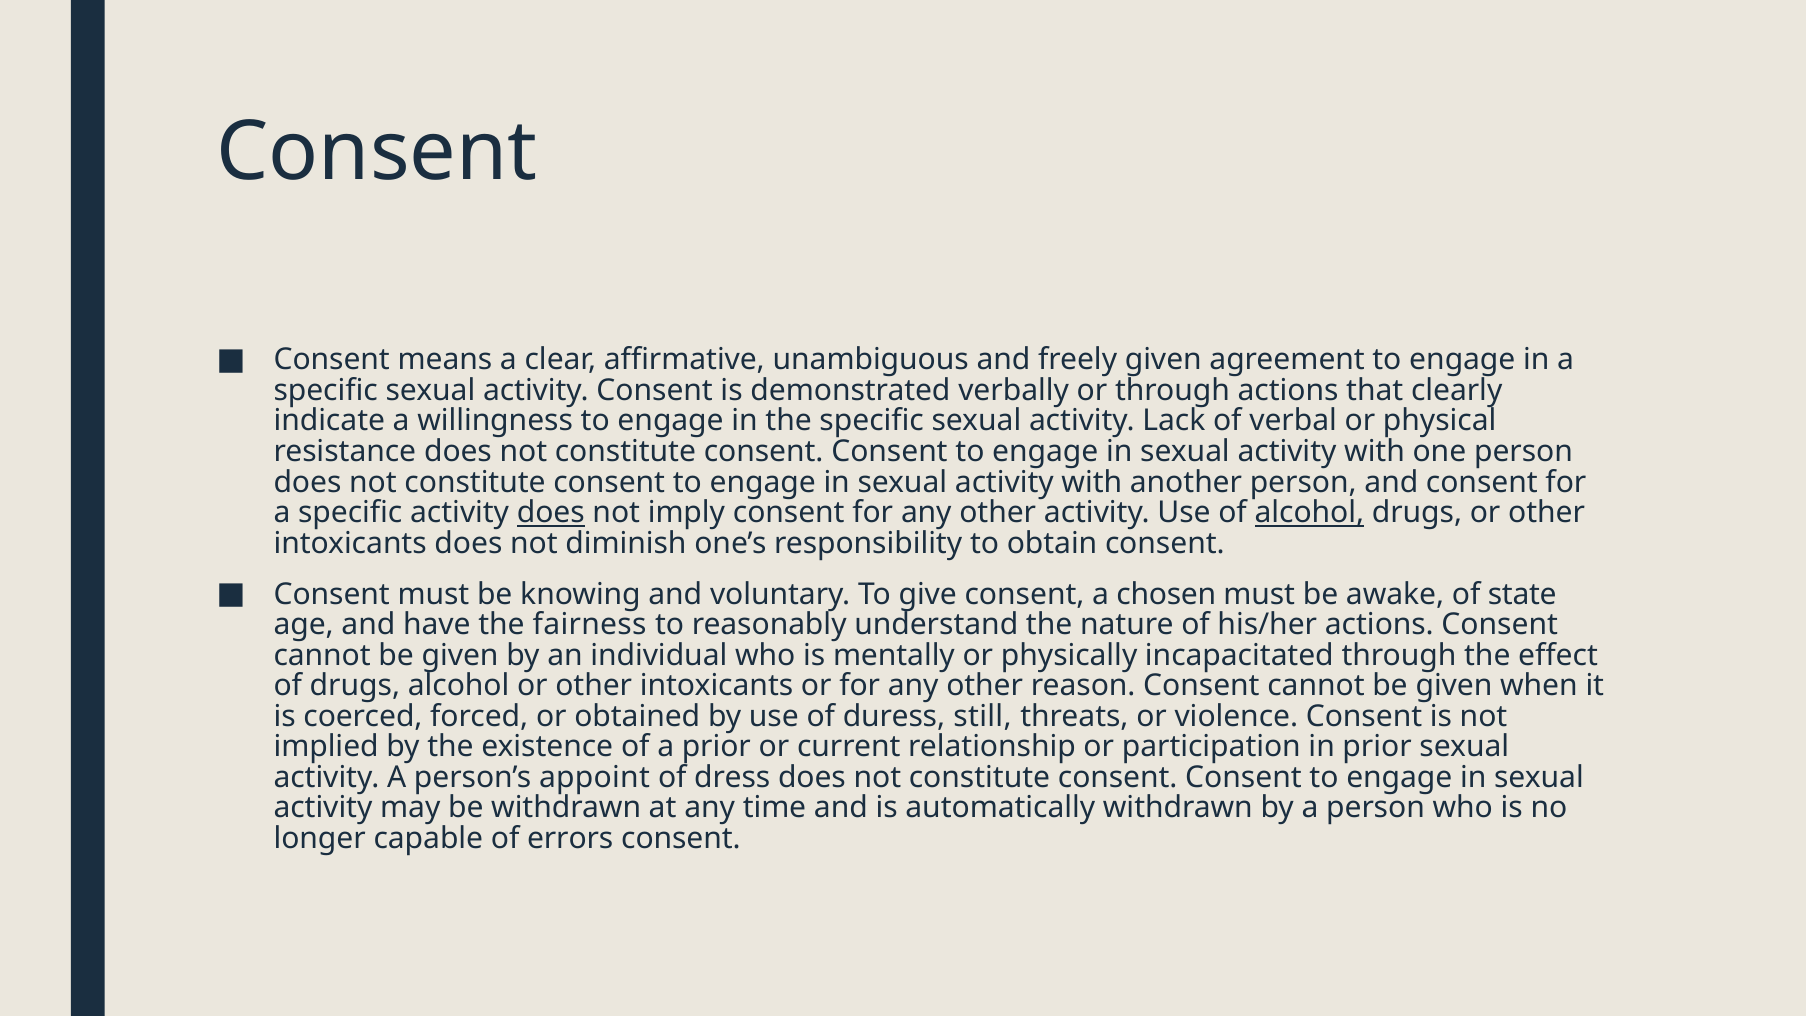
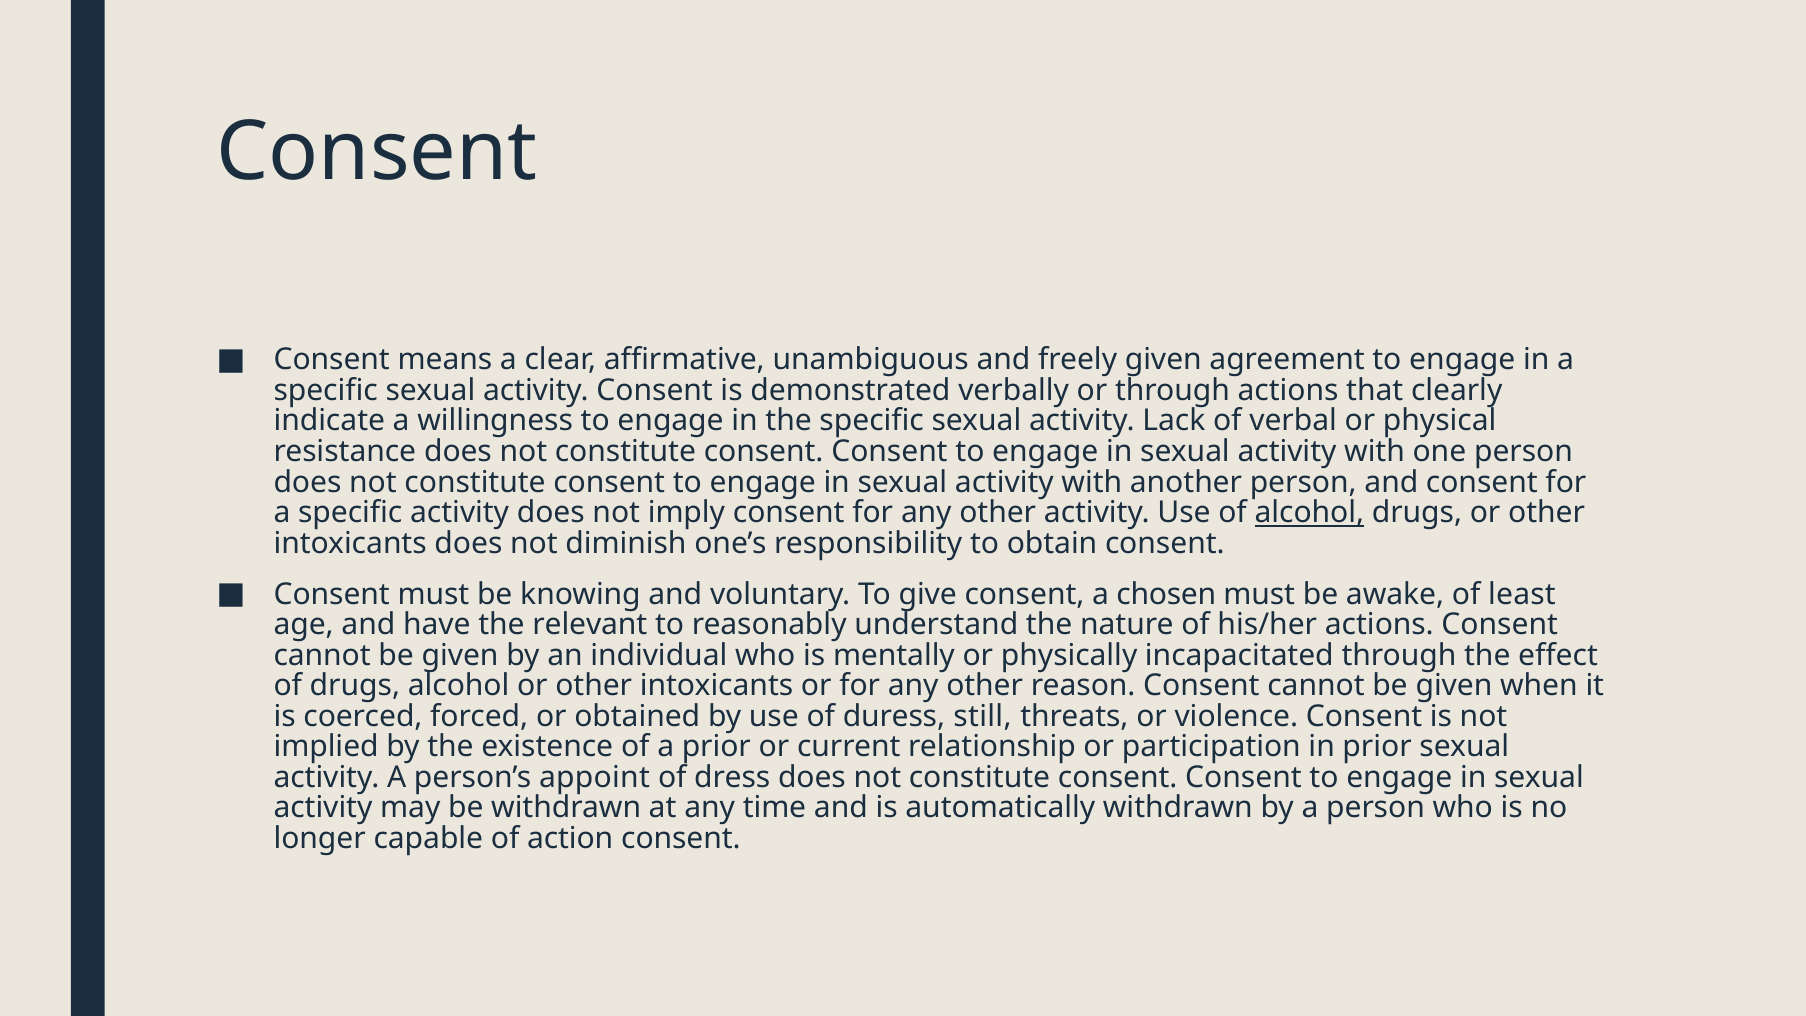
does underline: present -> none (551, 513)
state: state -> least (1522, 594)
fairness: fairness -> relevant (590, 625)
errors: errors -> action (570, 838)
